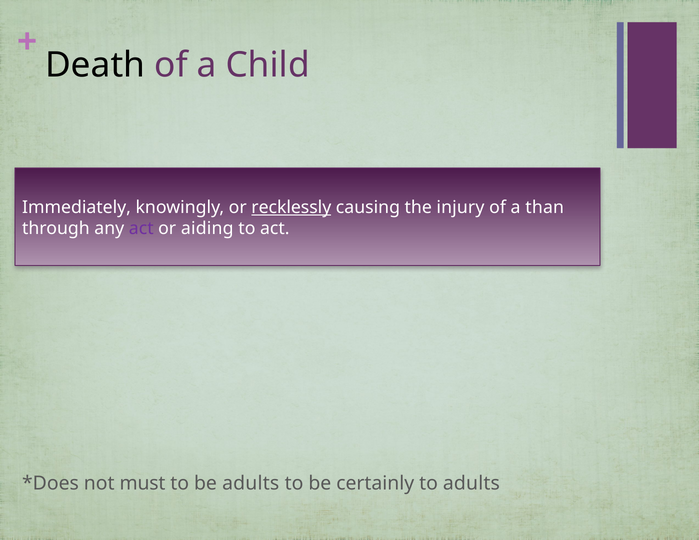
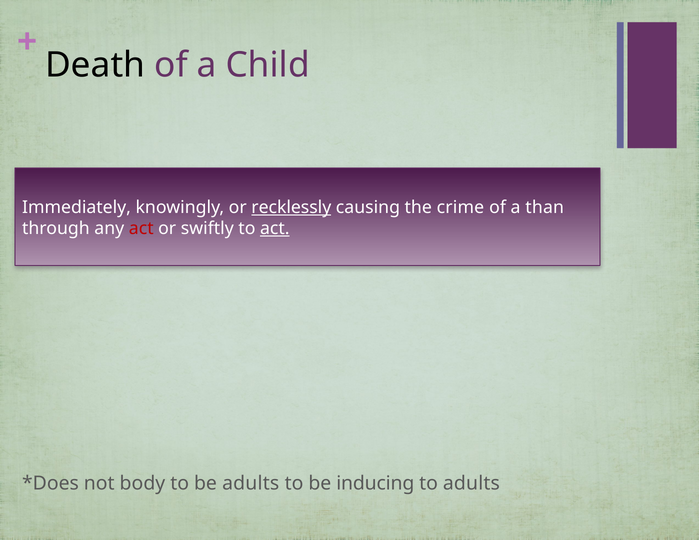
injury: injury -> crime (460, 207)
act colour: purple -> red (141, 229)
aiding: aiding -> swiftly (207, 229)
act underline: none -> present (275, 229)
must: must -> body (142, 483)
certainly: certainly -> inducing (375, 483)
